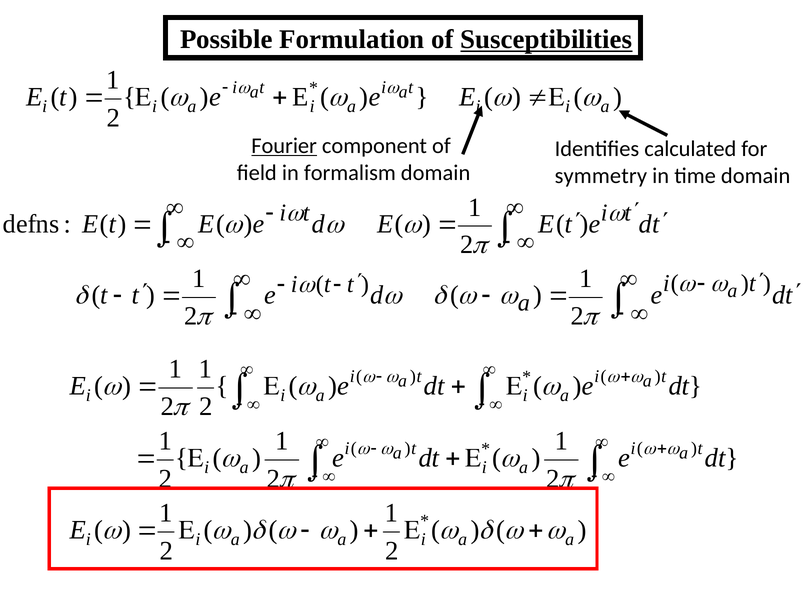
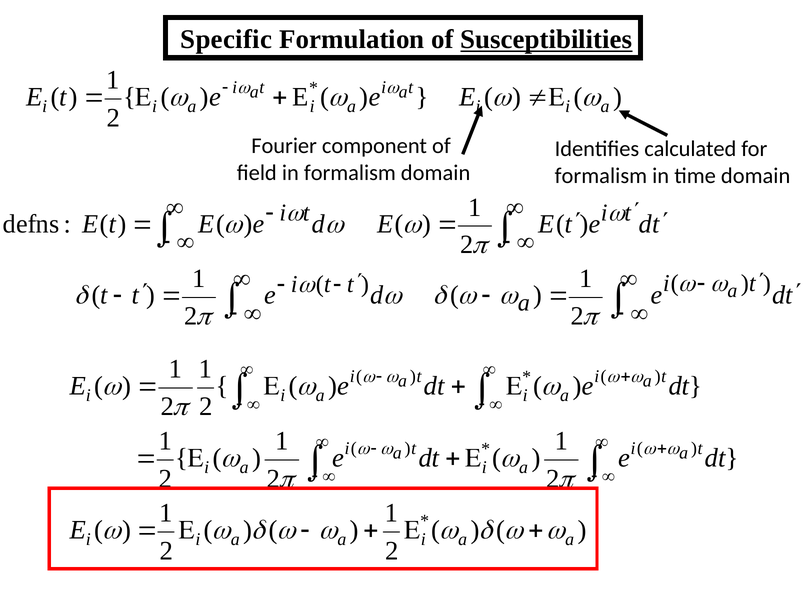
Possible: Possible -> Specific (226, 40)
Fourier underline: present -> none (284, 146)
symmetry: symmetry -> formalism (601, 176)
